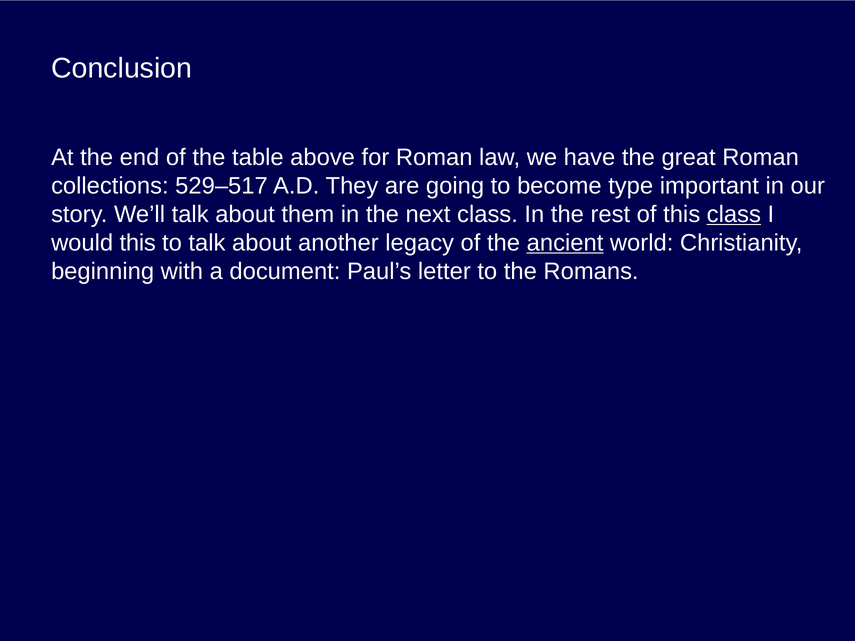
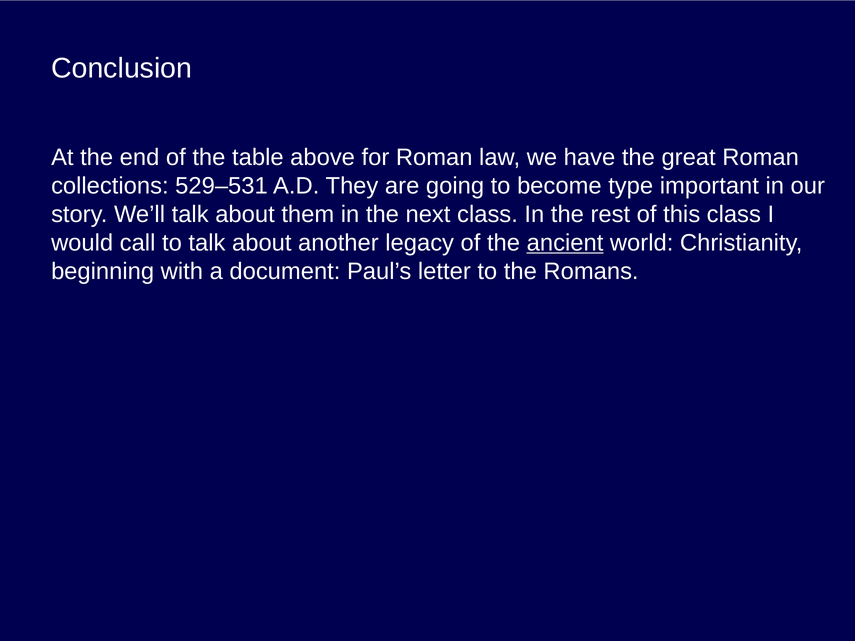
529–517: 529–517 -> 529–531 (221, 186)
class underline: present -> none (734, 214)
would this: this -> call (138, 243)
